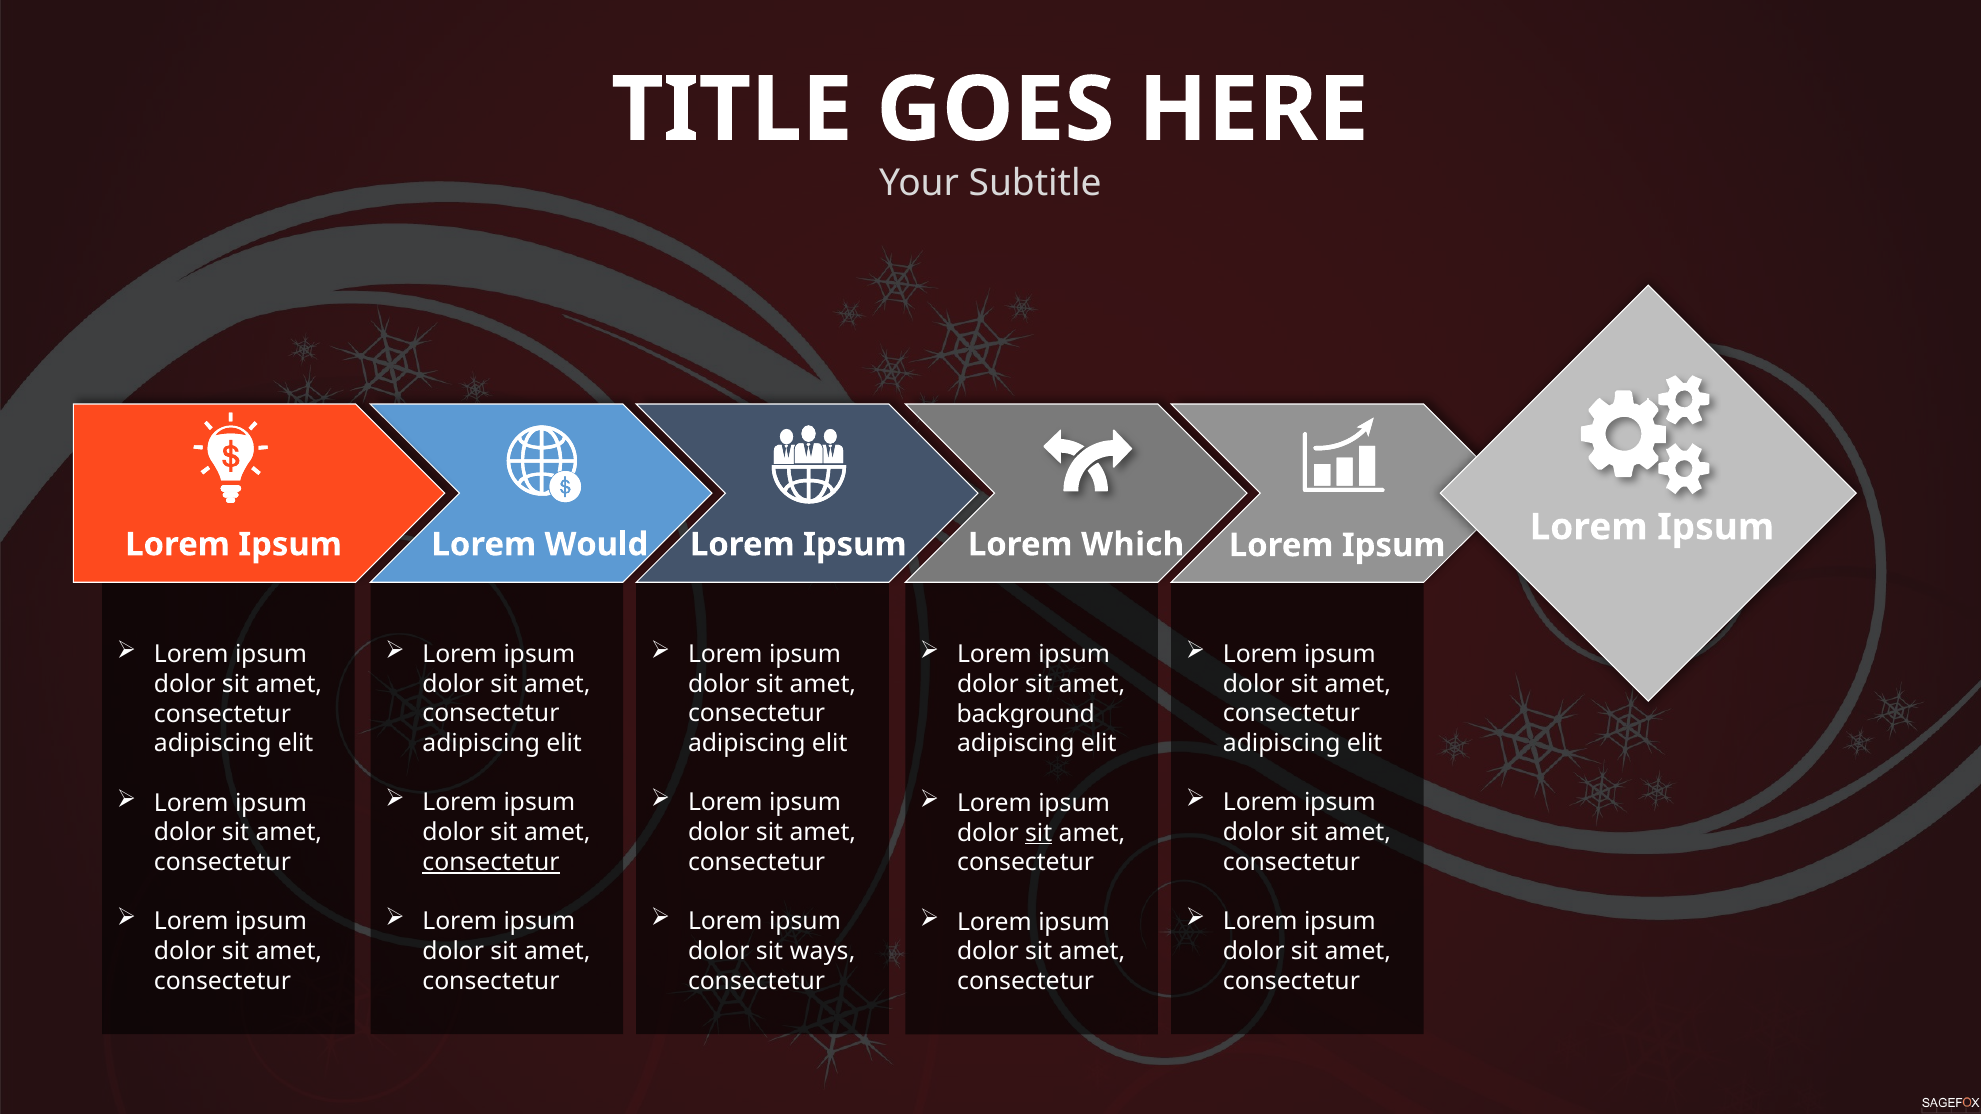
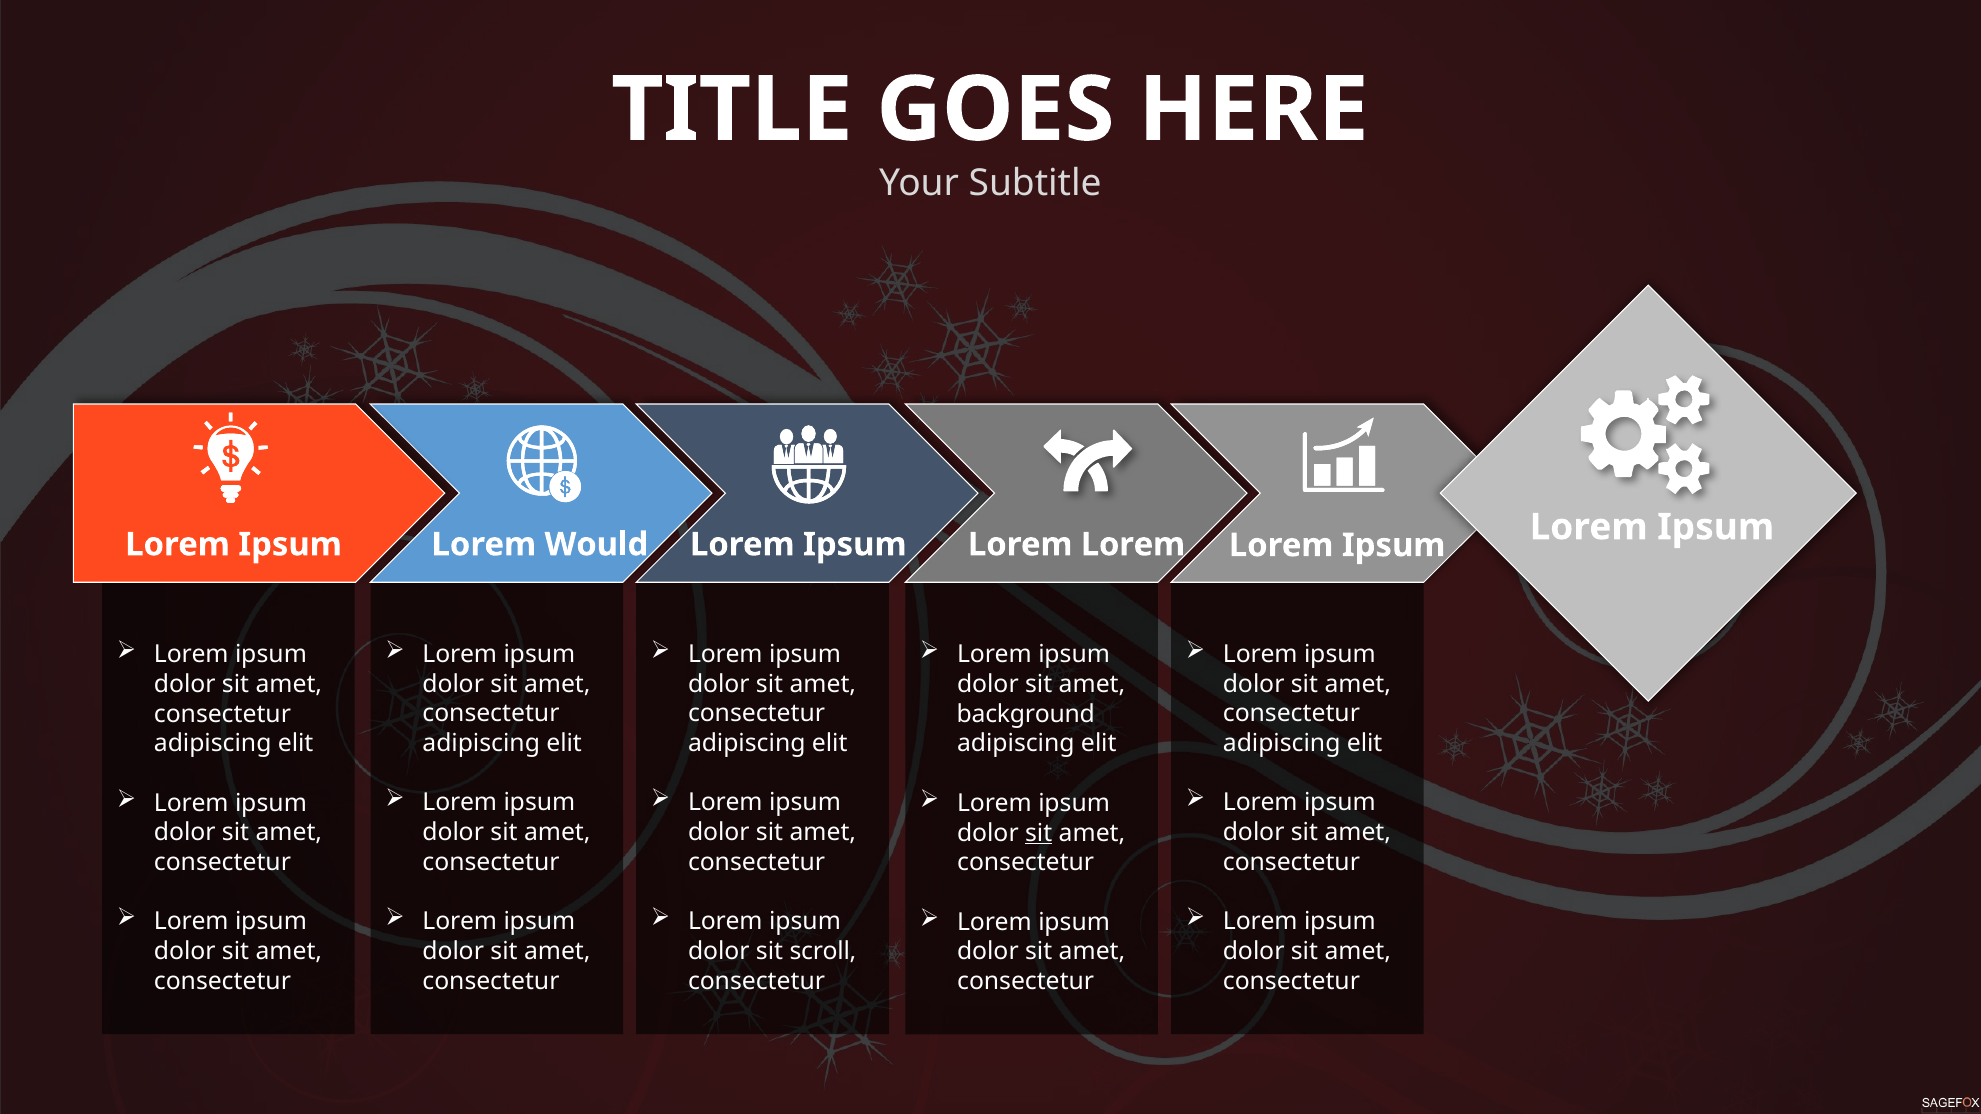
Ipsum Lorem Which: Which -> Lorem (1133, 545)
consectetur underline: present -> none (491, 862)
ways: ways -> scroll (823, 952)
